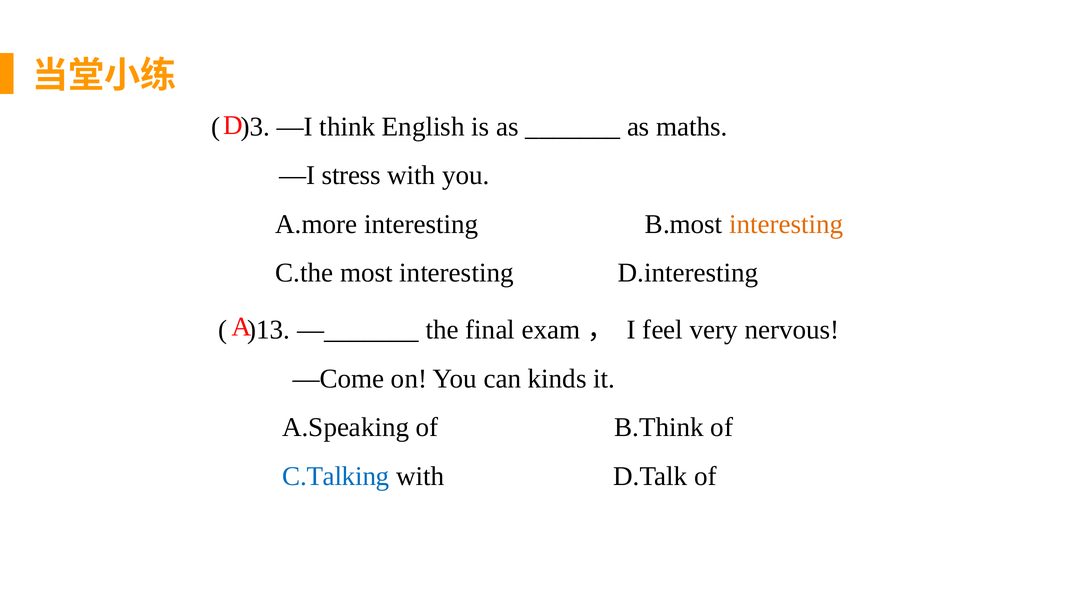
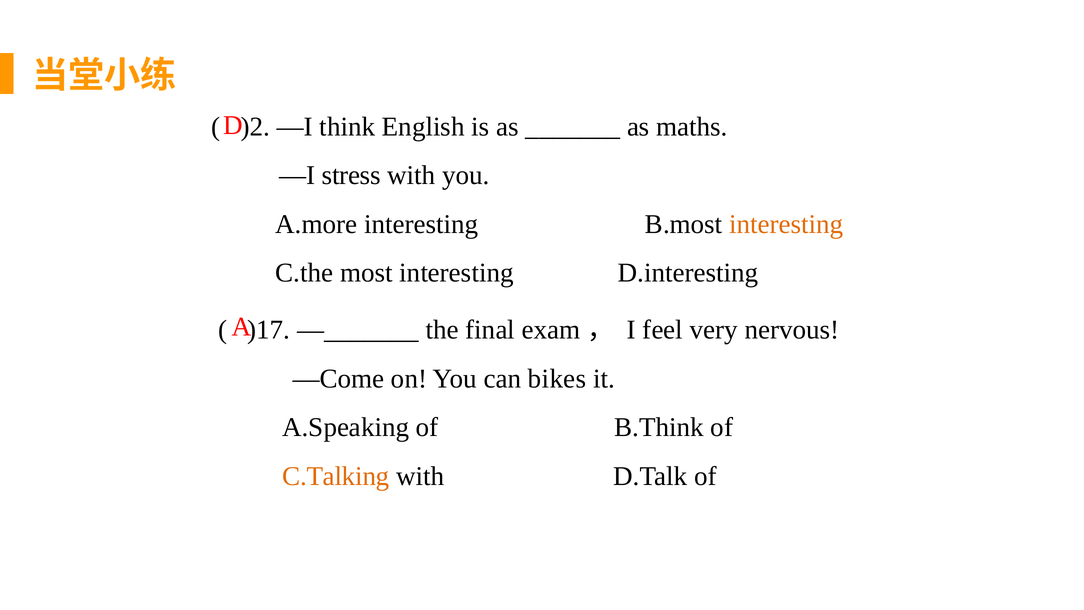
)3: )3 -> )2 (255, 127)
)13: )13 -> )17 (269, 330)
kinds: kinds -> bikes (557, 379)
C.Talking colour: blue -> orange (336, 476)
